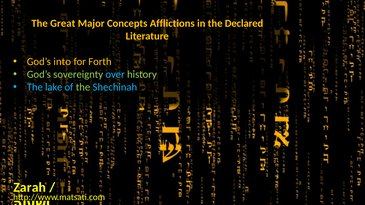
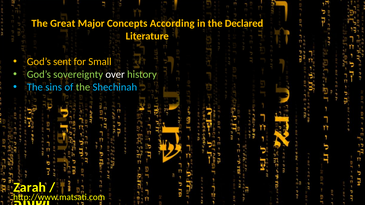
Afflictions: Afflictions -> According (172, 23)
into: into -> sent (62, 62)
Forth: Forth -> Small (100, 62)
over colour: light blue -> white (115, 75)
lake: lake -> sins (54, 87)
